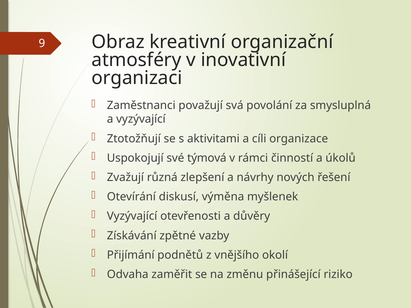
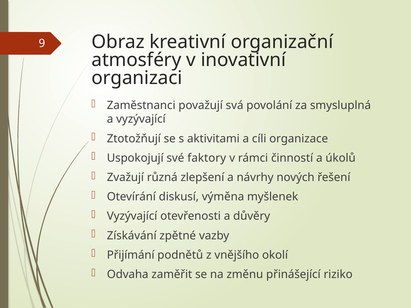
týmová: týmová -> faktory (207, 158)
